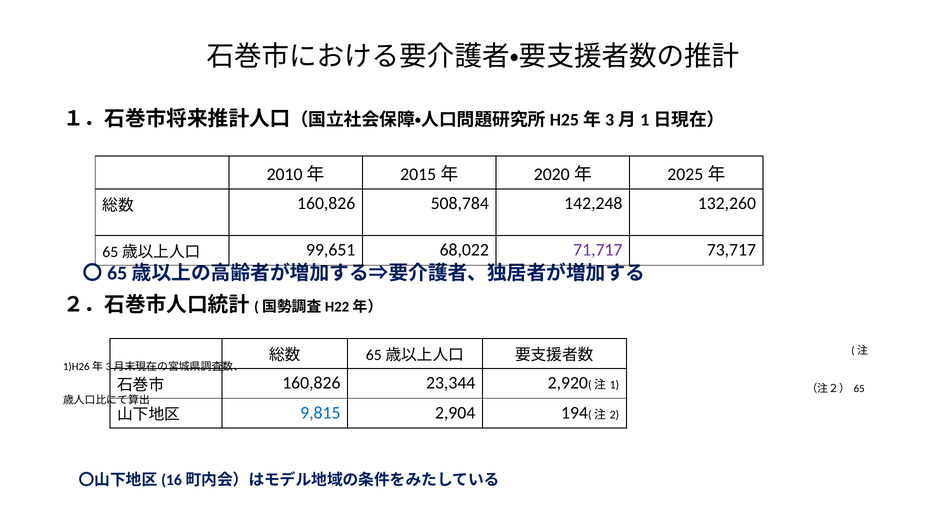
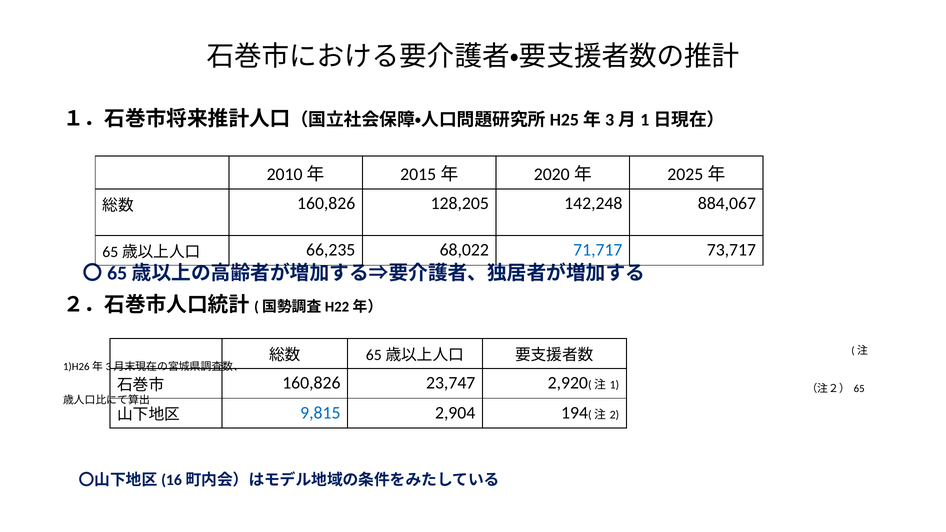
508,784: 508,784 -> 128,205 (460, 203)
132,260: 132,260 -> 884,067 (727, 203)
99,651: 99,651 -> 66,235 (331, 250)
71,717 colour: purple -> blue (598, 250)
23,344: 23,344 -> 23,747 (451, 383)
